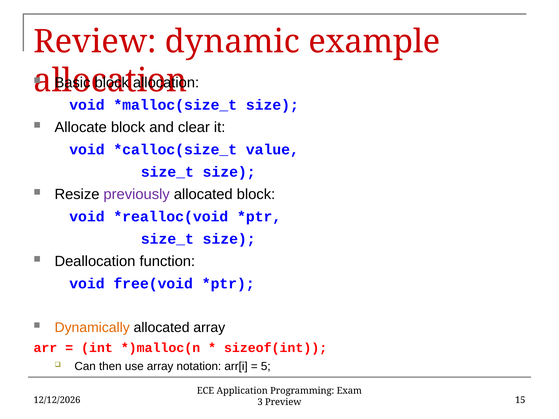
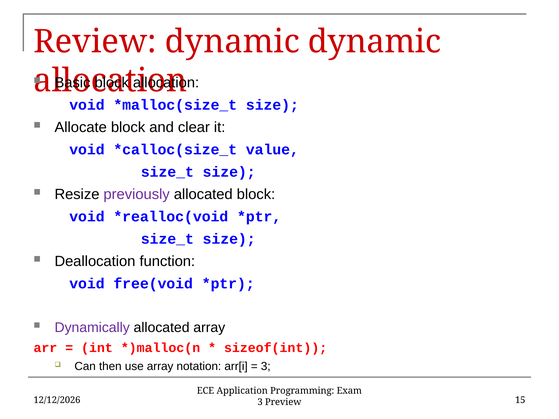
dynamic example: example -> dynamic (375, 42)
Dynamically colour: orange -> purple (92, 328)
5: 5 -> 3 (266, 366)
